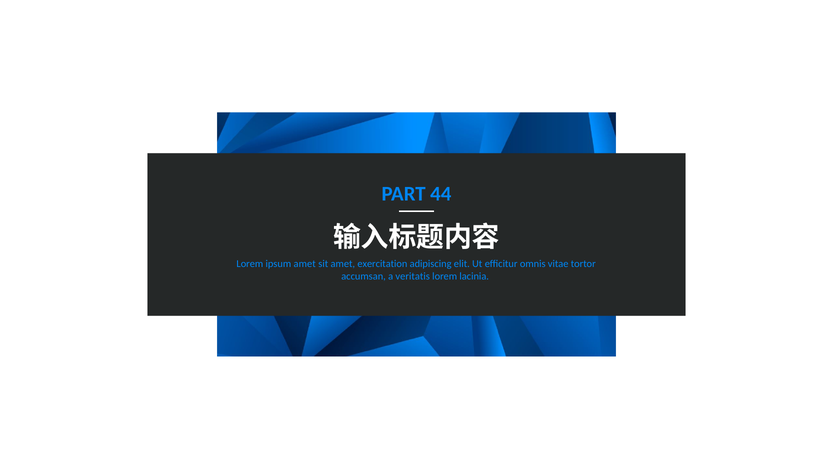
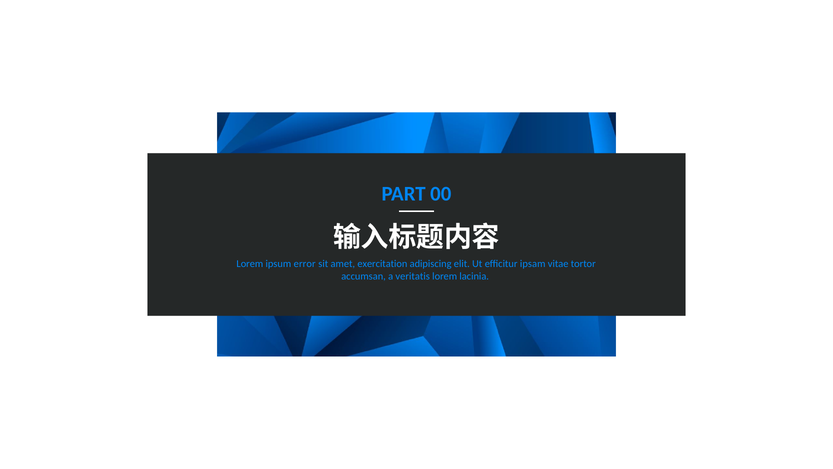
44: 44 -> 00 (441, 194)
ipsum amet: amet -> error (305, 264)
omnis: omnis -> ipsam (533, 264)
